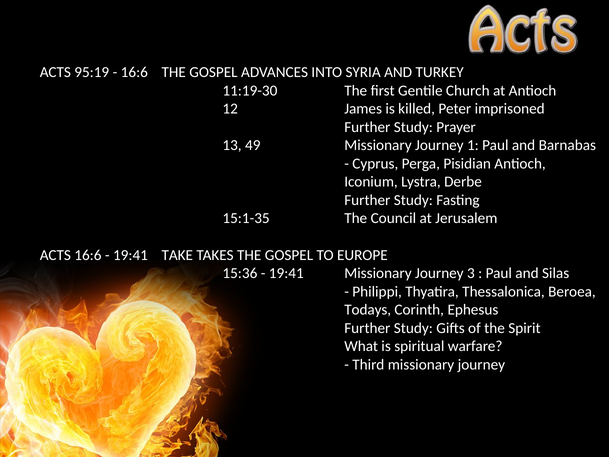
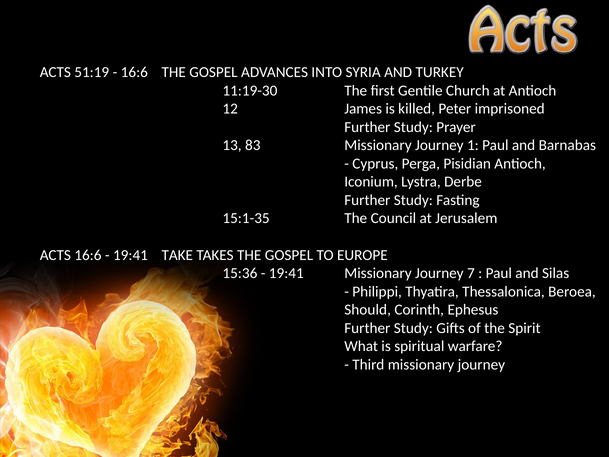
95:19: 95:19 -> 51:19 (92, 72)
49: 49 -> 83 (253, 145)
3: 3 -> 7 (471, 273)
Todays: Todays -> Should (368, 310)
